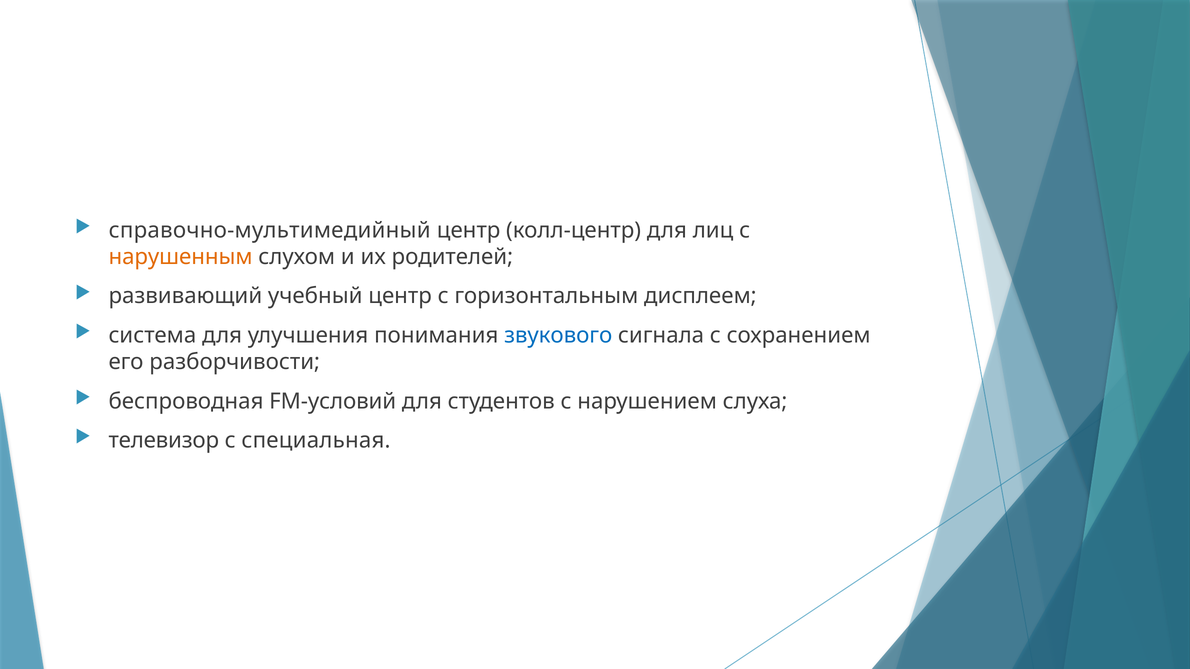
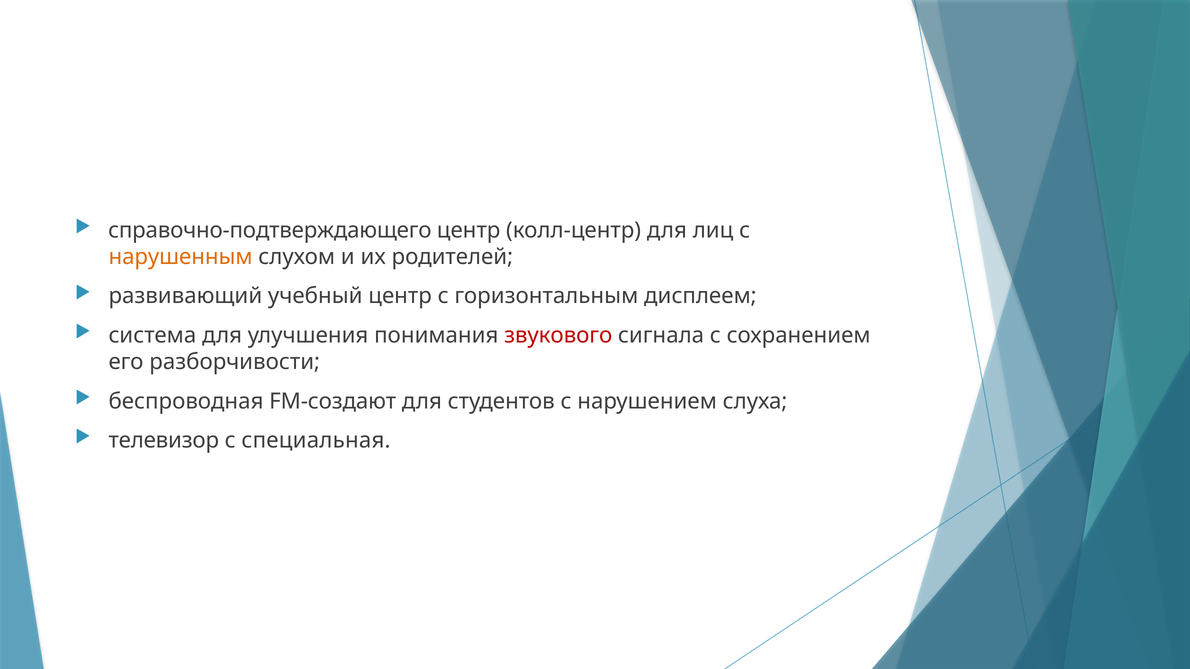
справочно-мультимедийный: справочно-мультимедийный -> справочно-подтверждающего (270, 230)
звукового colour: blue -> red (558, 335)
FM-условий: FM-условий -> FM-создают (333, 401)
